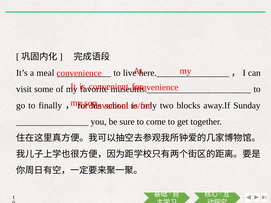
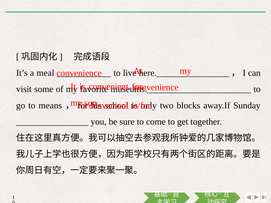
finally: finally -> means (50, 106)
